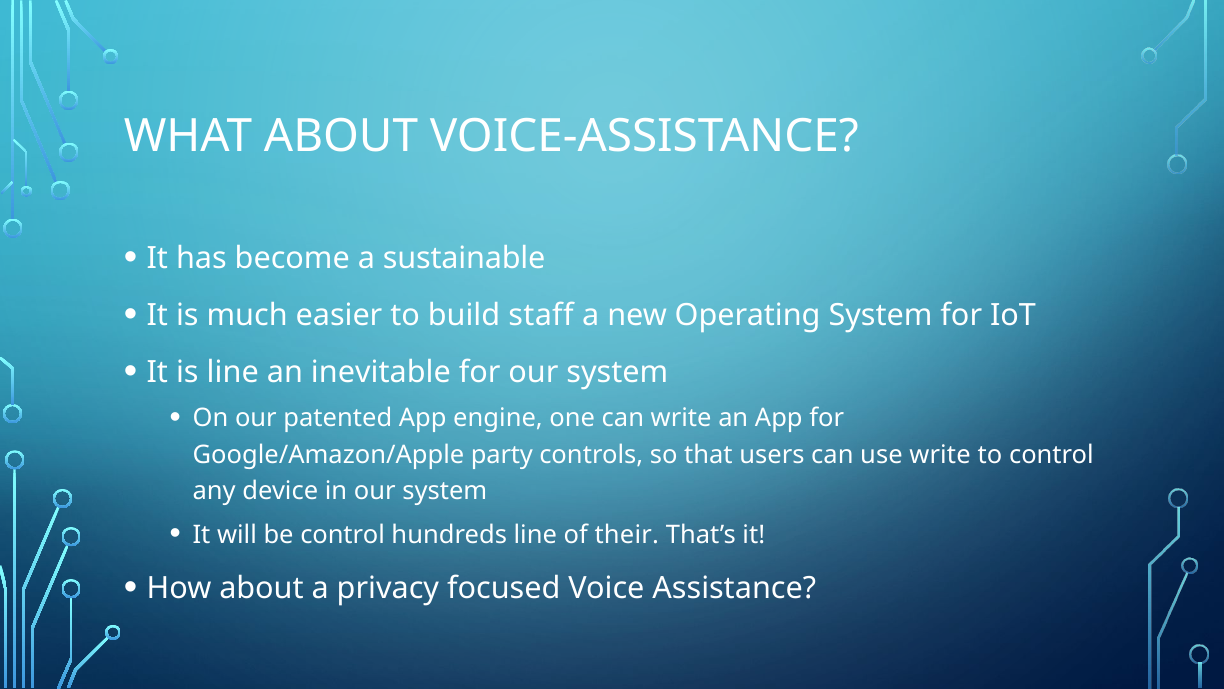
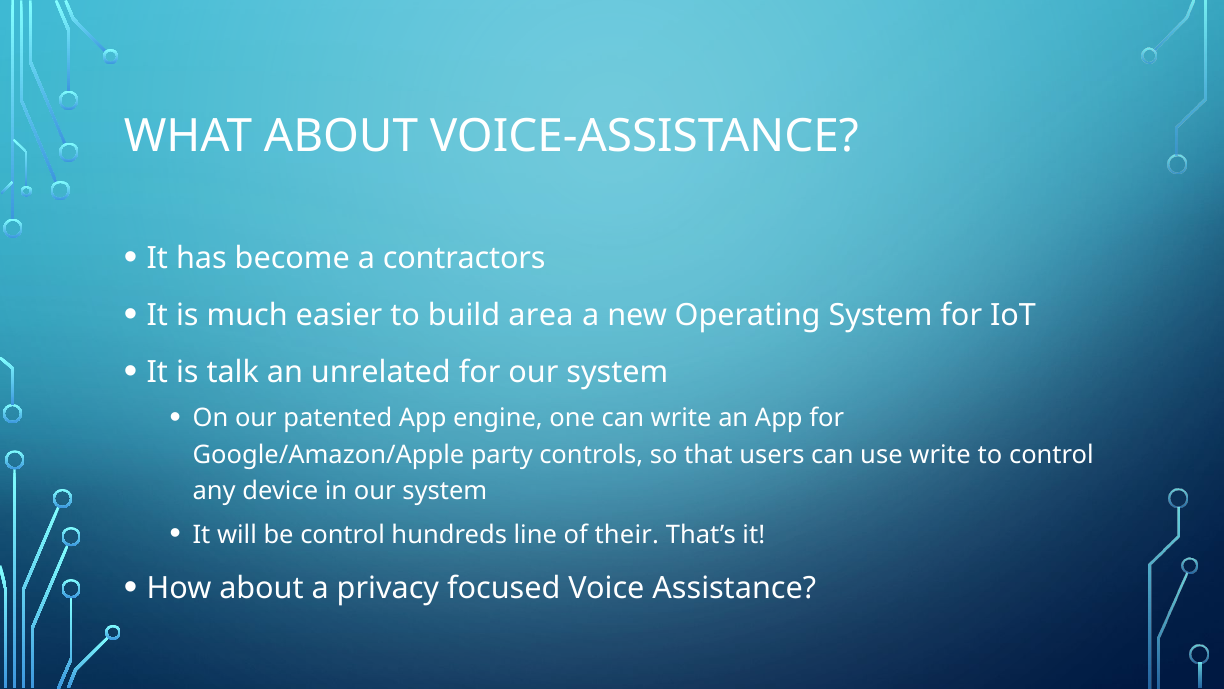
sustainable: sustainable -> contractors (464, 258)
staff: staff -> area (541, 315)
is line: line -> talk (233, 372)
inevitable: inevitable -> unrelated (381, 372)
